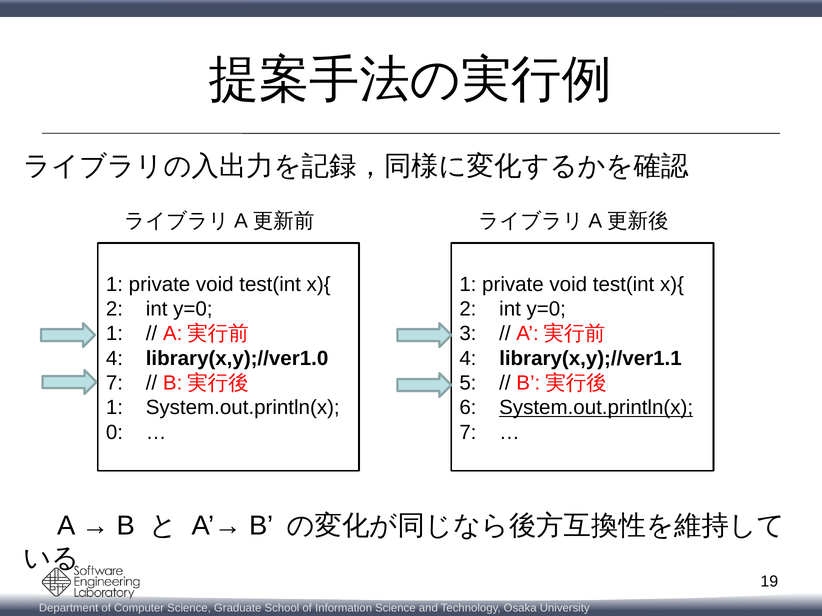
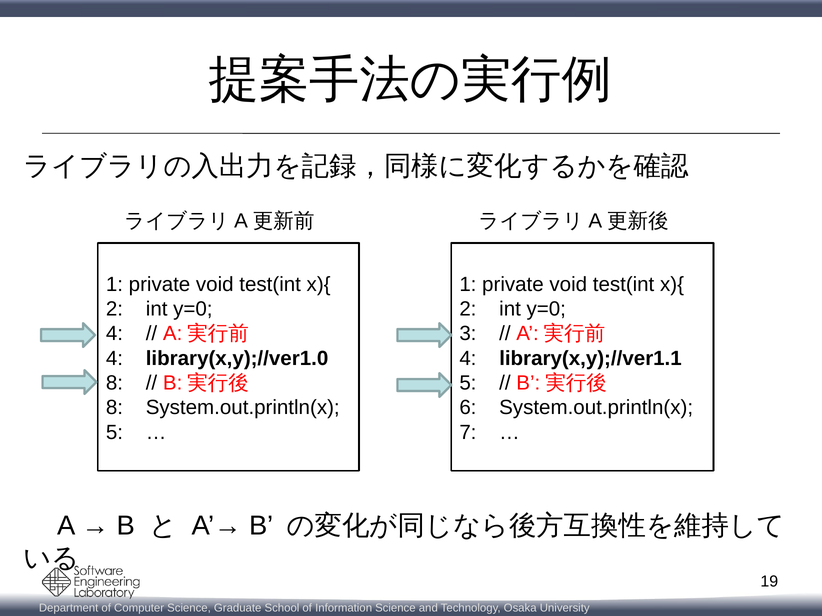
1: 1 -> 4 (114, 334)
7: 7 -> 8 (114, 383)
1: 1 -> 8 (114, 408)
System.out.println(x underline: present -> none (596, 408)
0: 0 -> 5 (114, 433)
